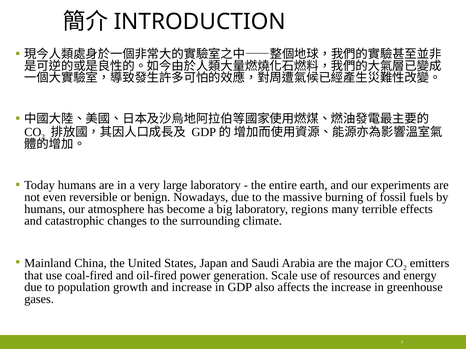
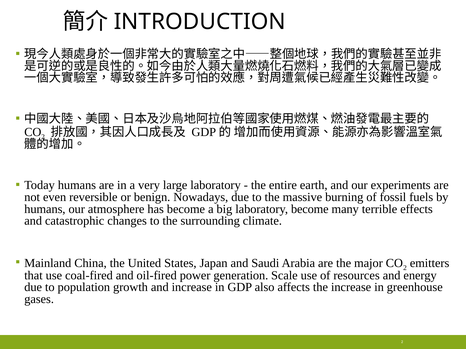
laboratory regions: regions -> become (310, 209)
